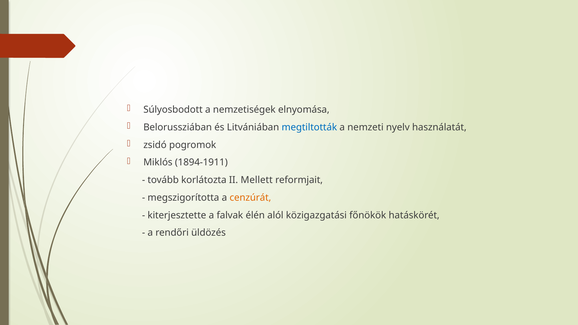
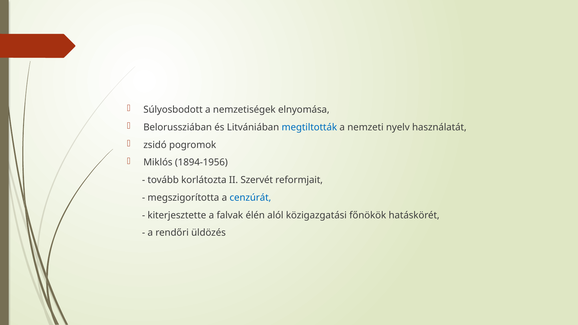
1894-1911: 1894-1911 -> 1894-1956 (201, 163)
Mellett: Mellett -> Szervét (257, 180)
cenzúrát colour: orange -> blue (250, 198)
